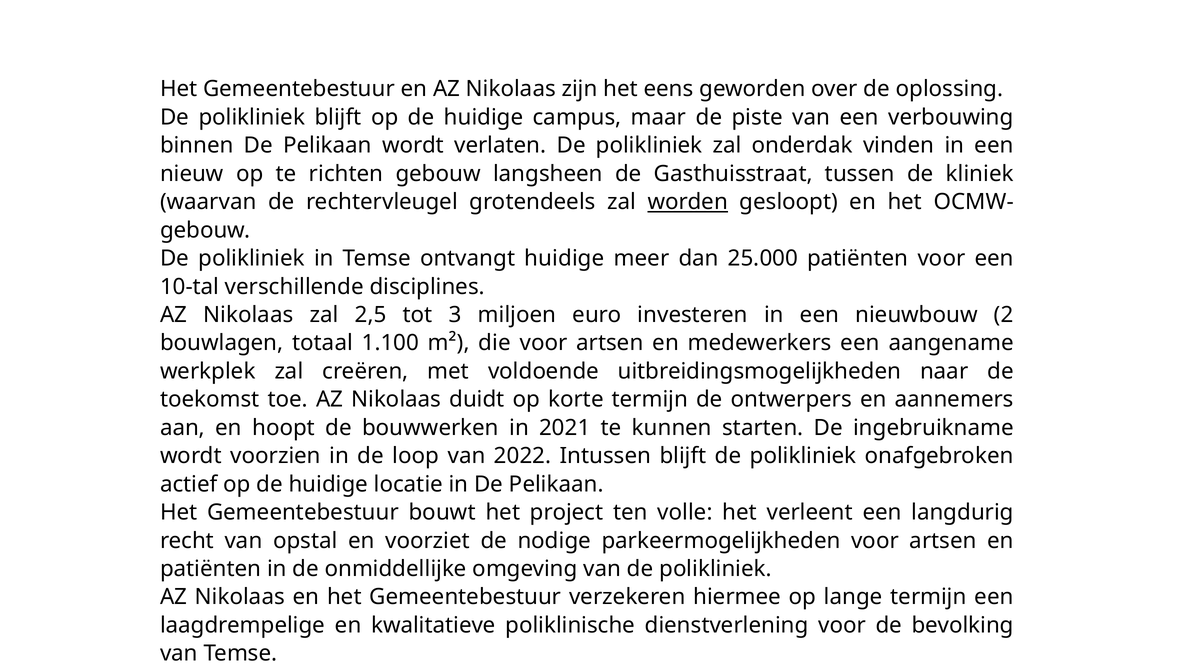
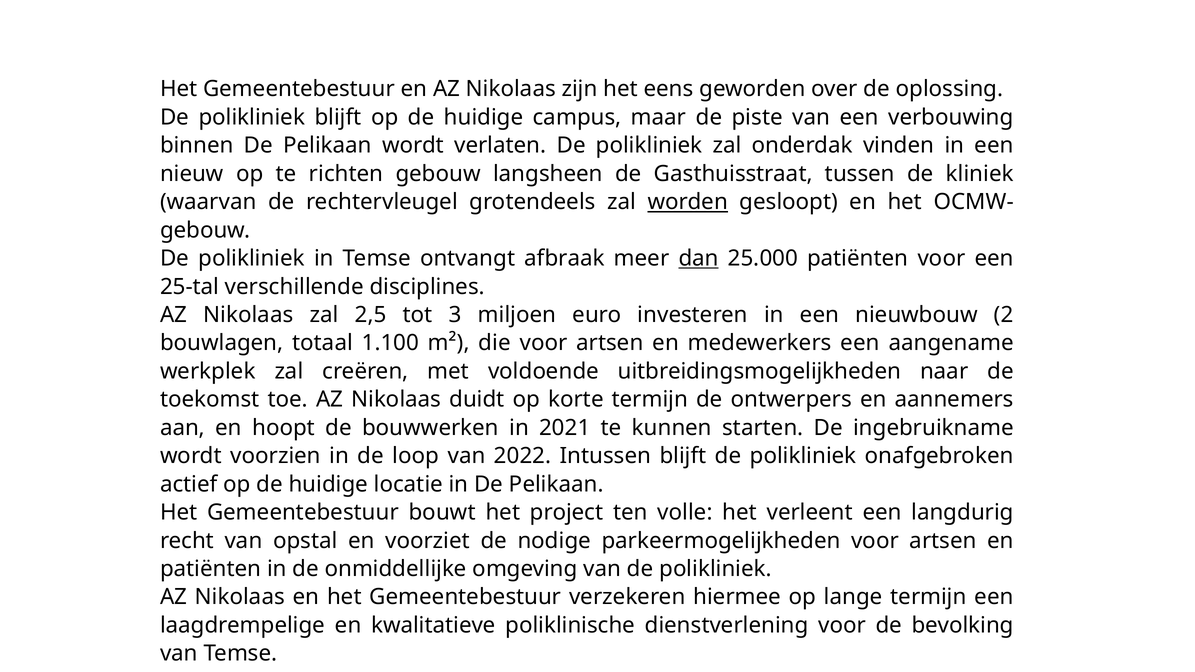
ontvangt huidige: huidige -> afbraak (564, 258)
dan underline: none -> present (699, 258)
10-tal: 10-tal -> 25-tal (190, 287)
